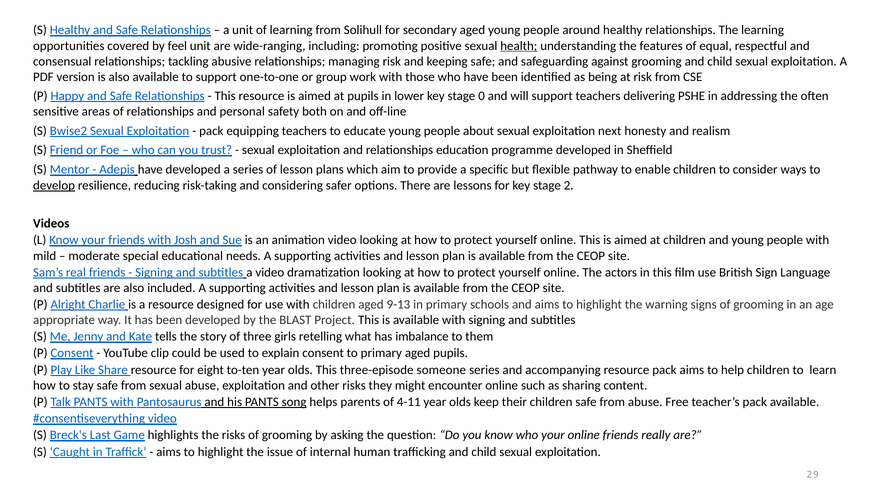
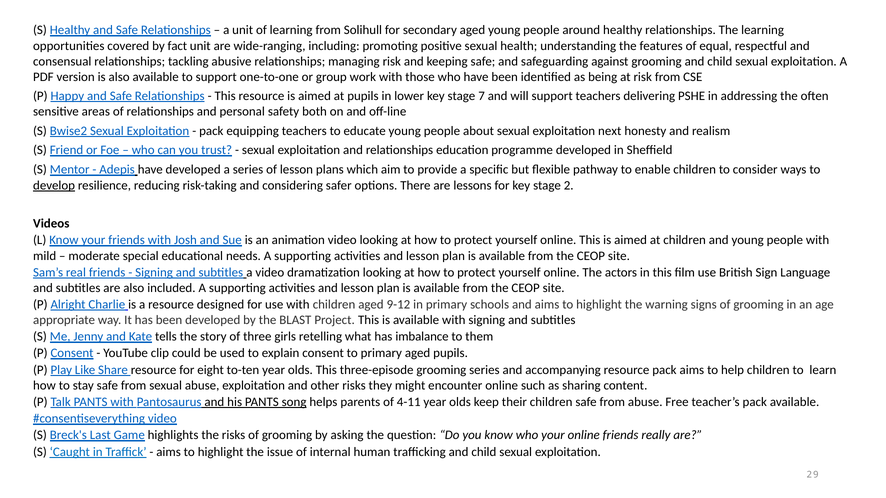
feel: feel -> fact (177, 46)
health underline: present -> none (519, 46)
0: 0 -> 7 (482, 96)
9-13: 9-13 -> 9-12 (398, 305)
three-episode someone: someone -> grooming (441, 370)
